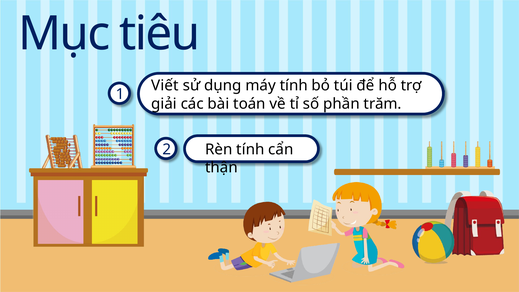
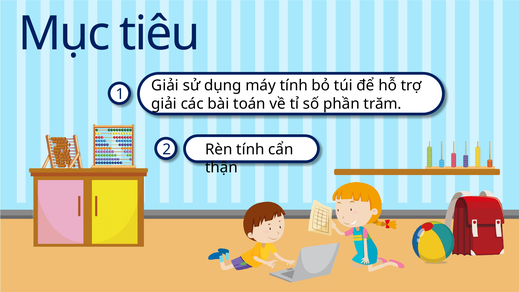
Viết: Viết -> Giải (165, 86)
